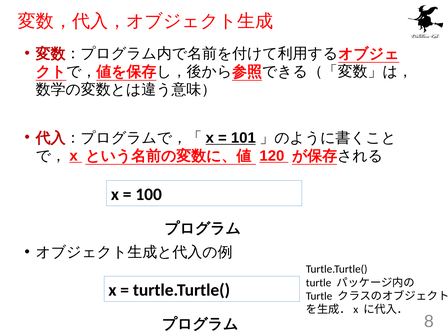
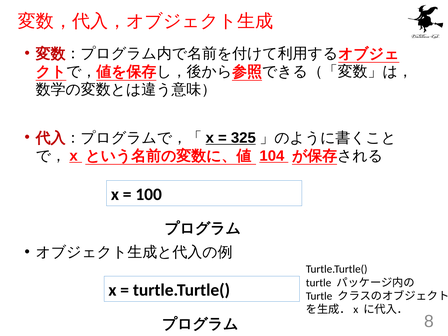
101: 101 -> 325 (243, 138)
120: 120 -> 104 (272, 156)
